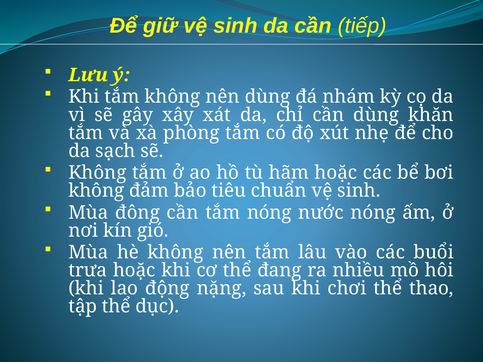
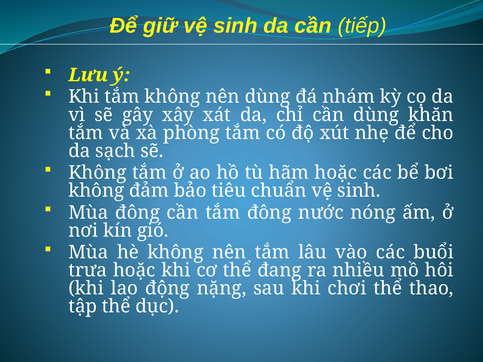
tắm nóng: nóng -> đông (269, 213)
